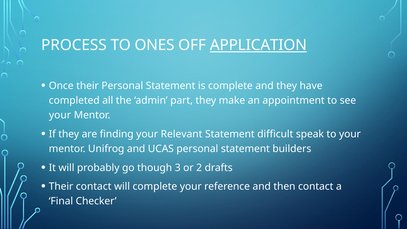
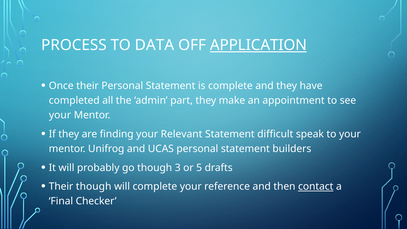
ONES: ONES -> DATA (154, 45)
2: 2 -> 5 (199, 168)
Their contact: contact -> though (94, 187)
contact underline: none -> present (316, 187)
